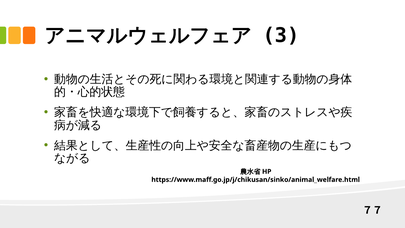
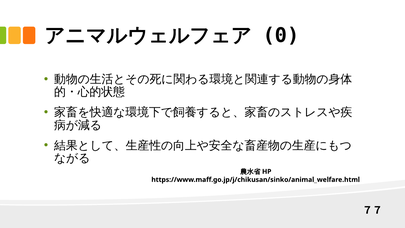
3: 3 -> 0 (281, 35)
